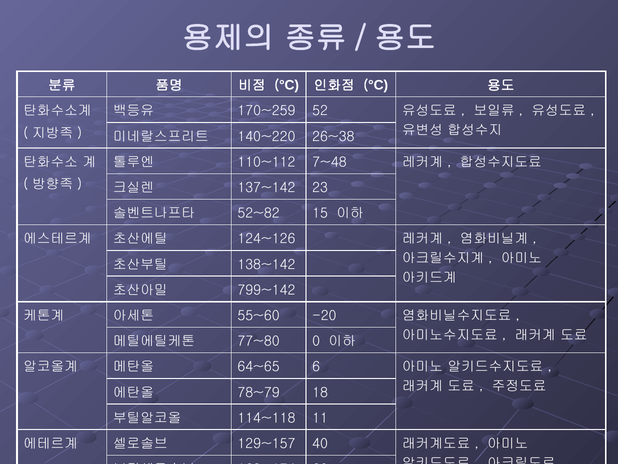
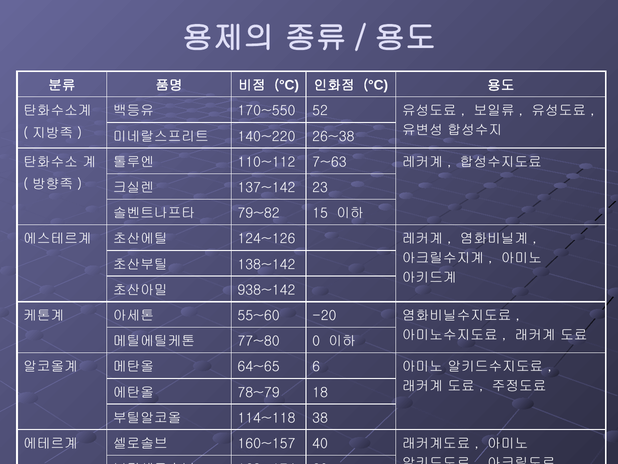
170~259: 170~259 -> 170~550 (266, 111)
7~48: 7~48 -> 7~63 (329, 162)
52~82: 52~82 -> 79~82 (259, 213)
799~142: 799~142 -> 938~142 (266, 290)
11: 11 -> 38 (320, 418)
129~157: 129~157 -> 160~157 (266, 443)
